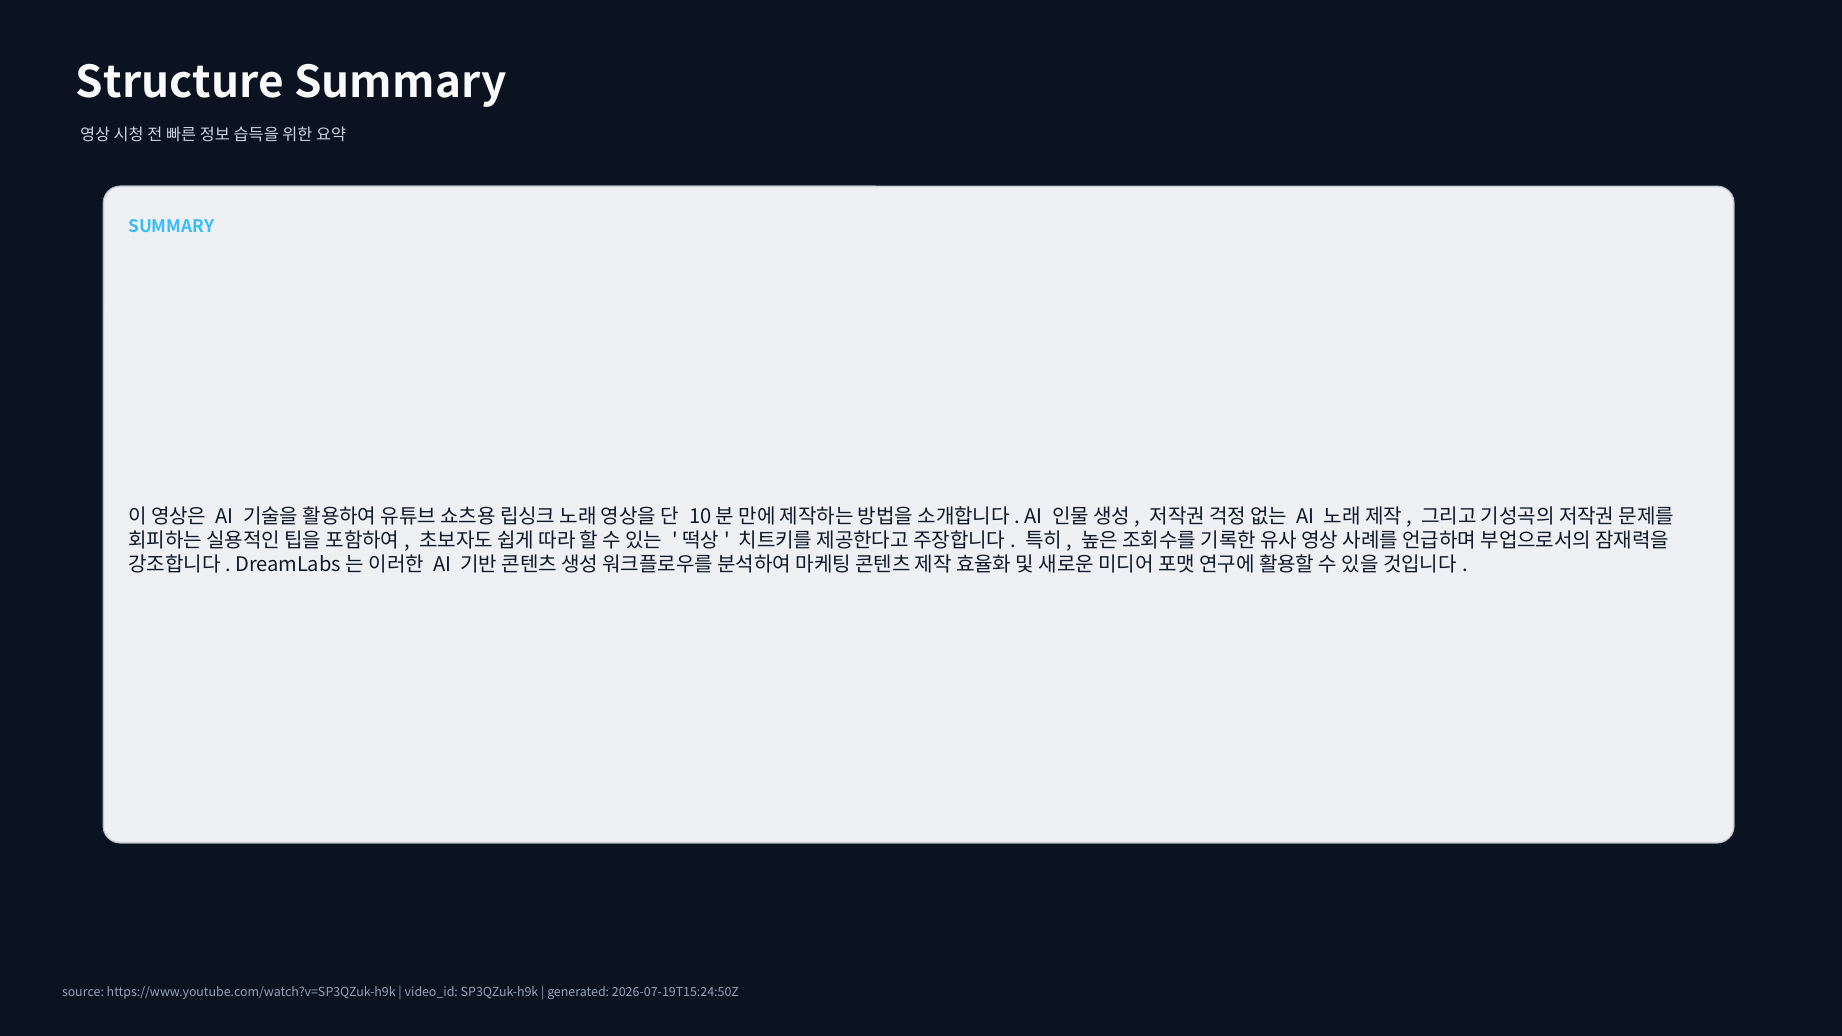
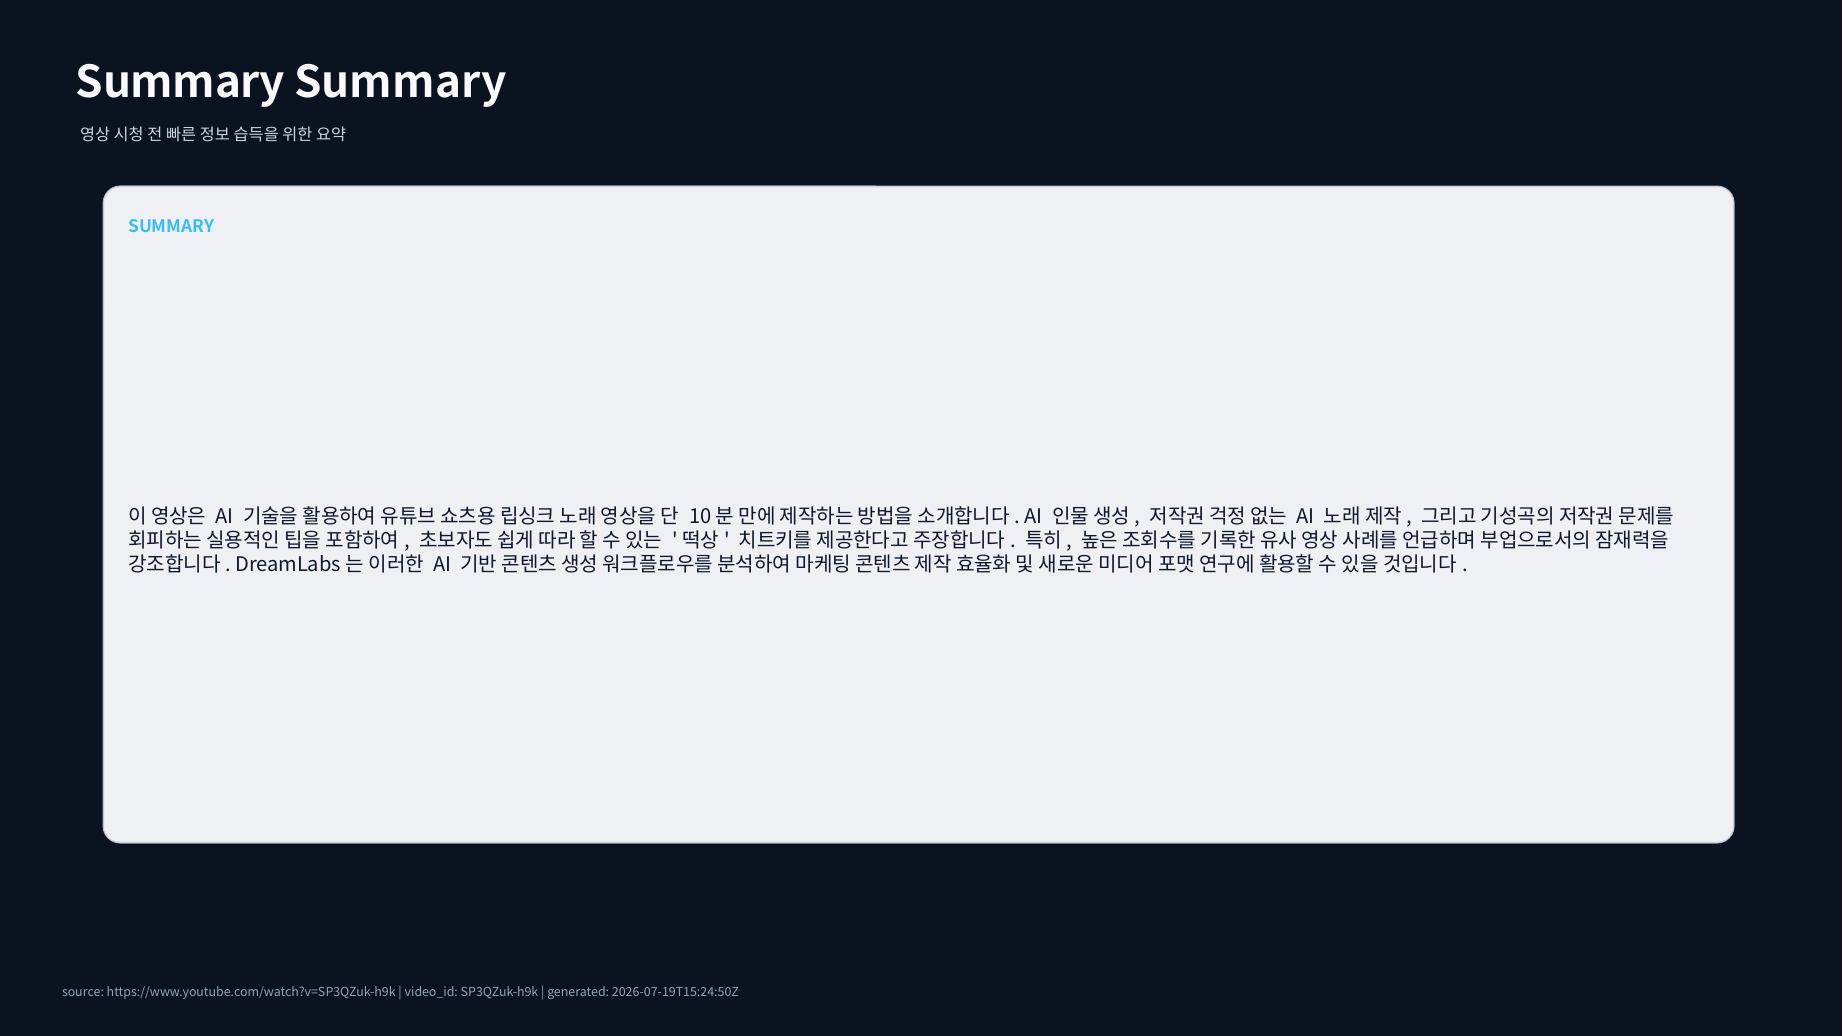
Structure: Structure -> Summary (180, 83)
